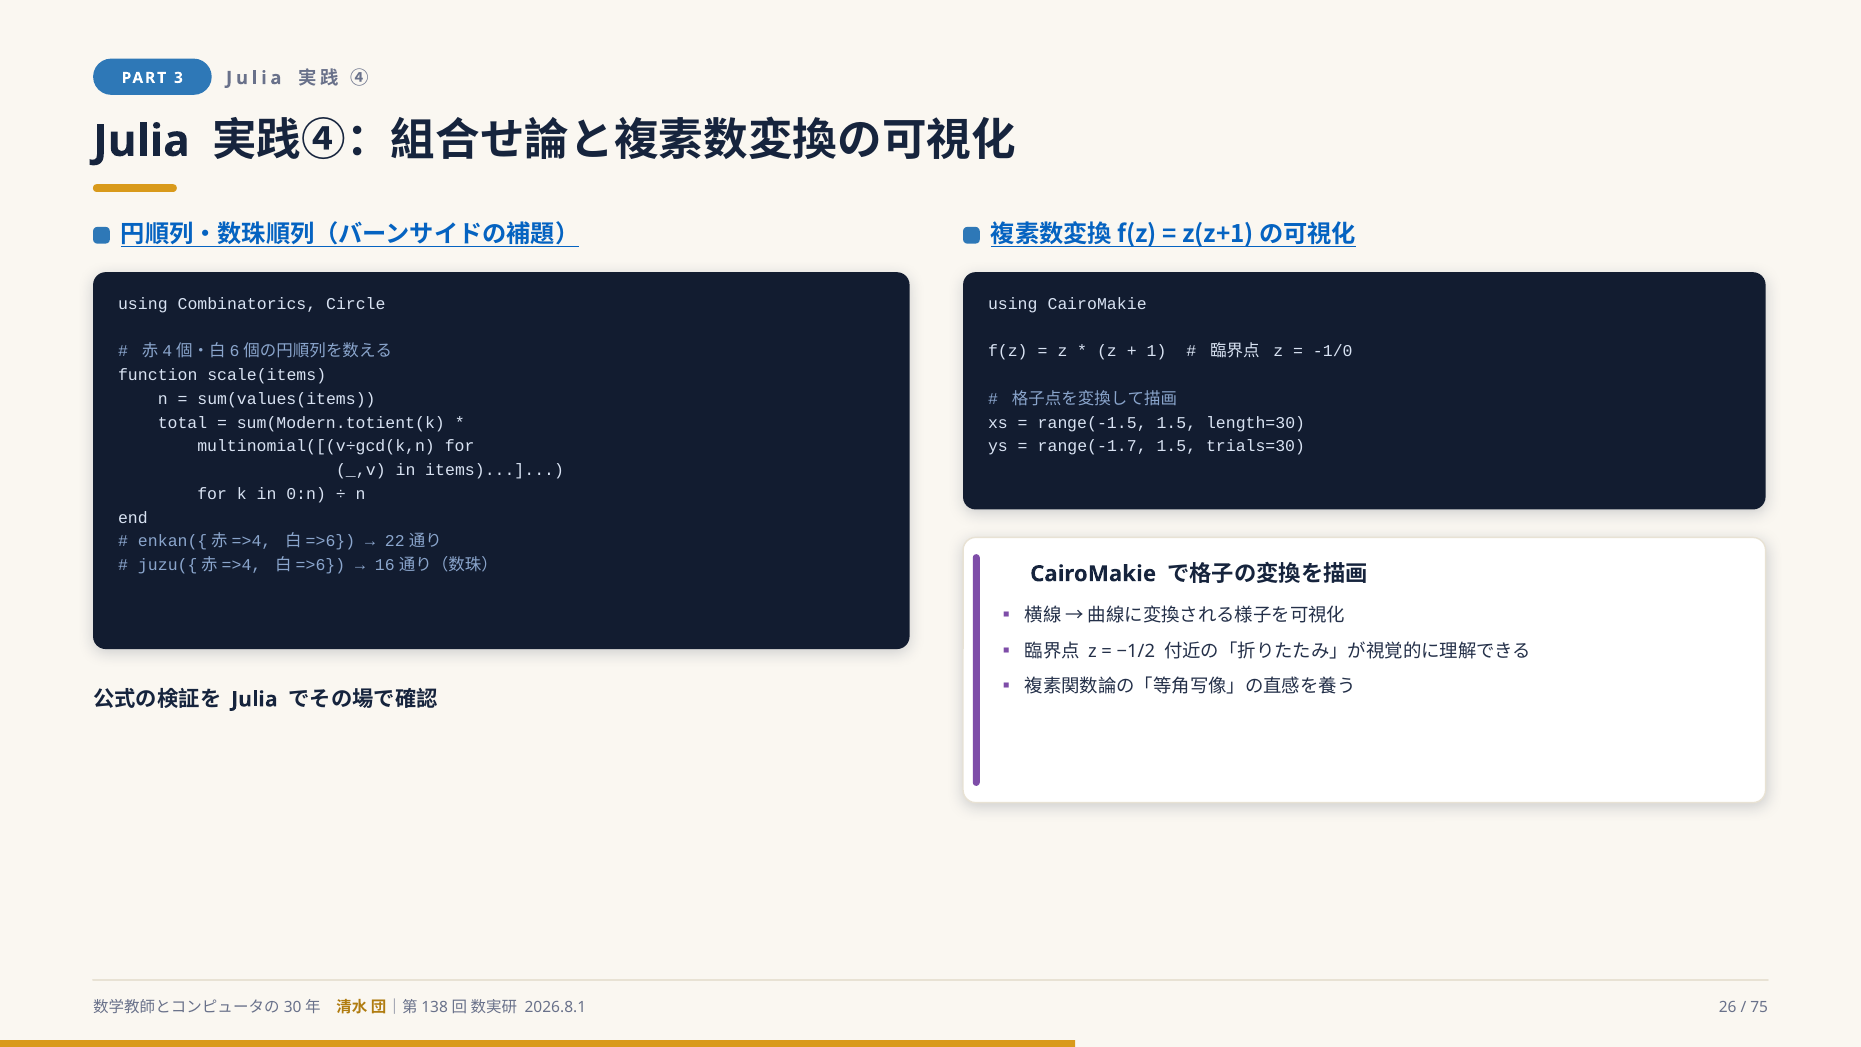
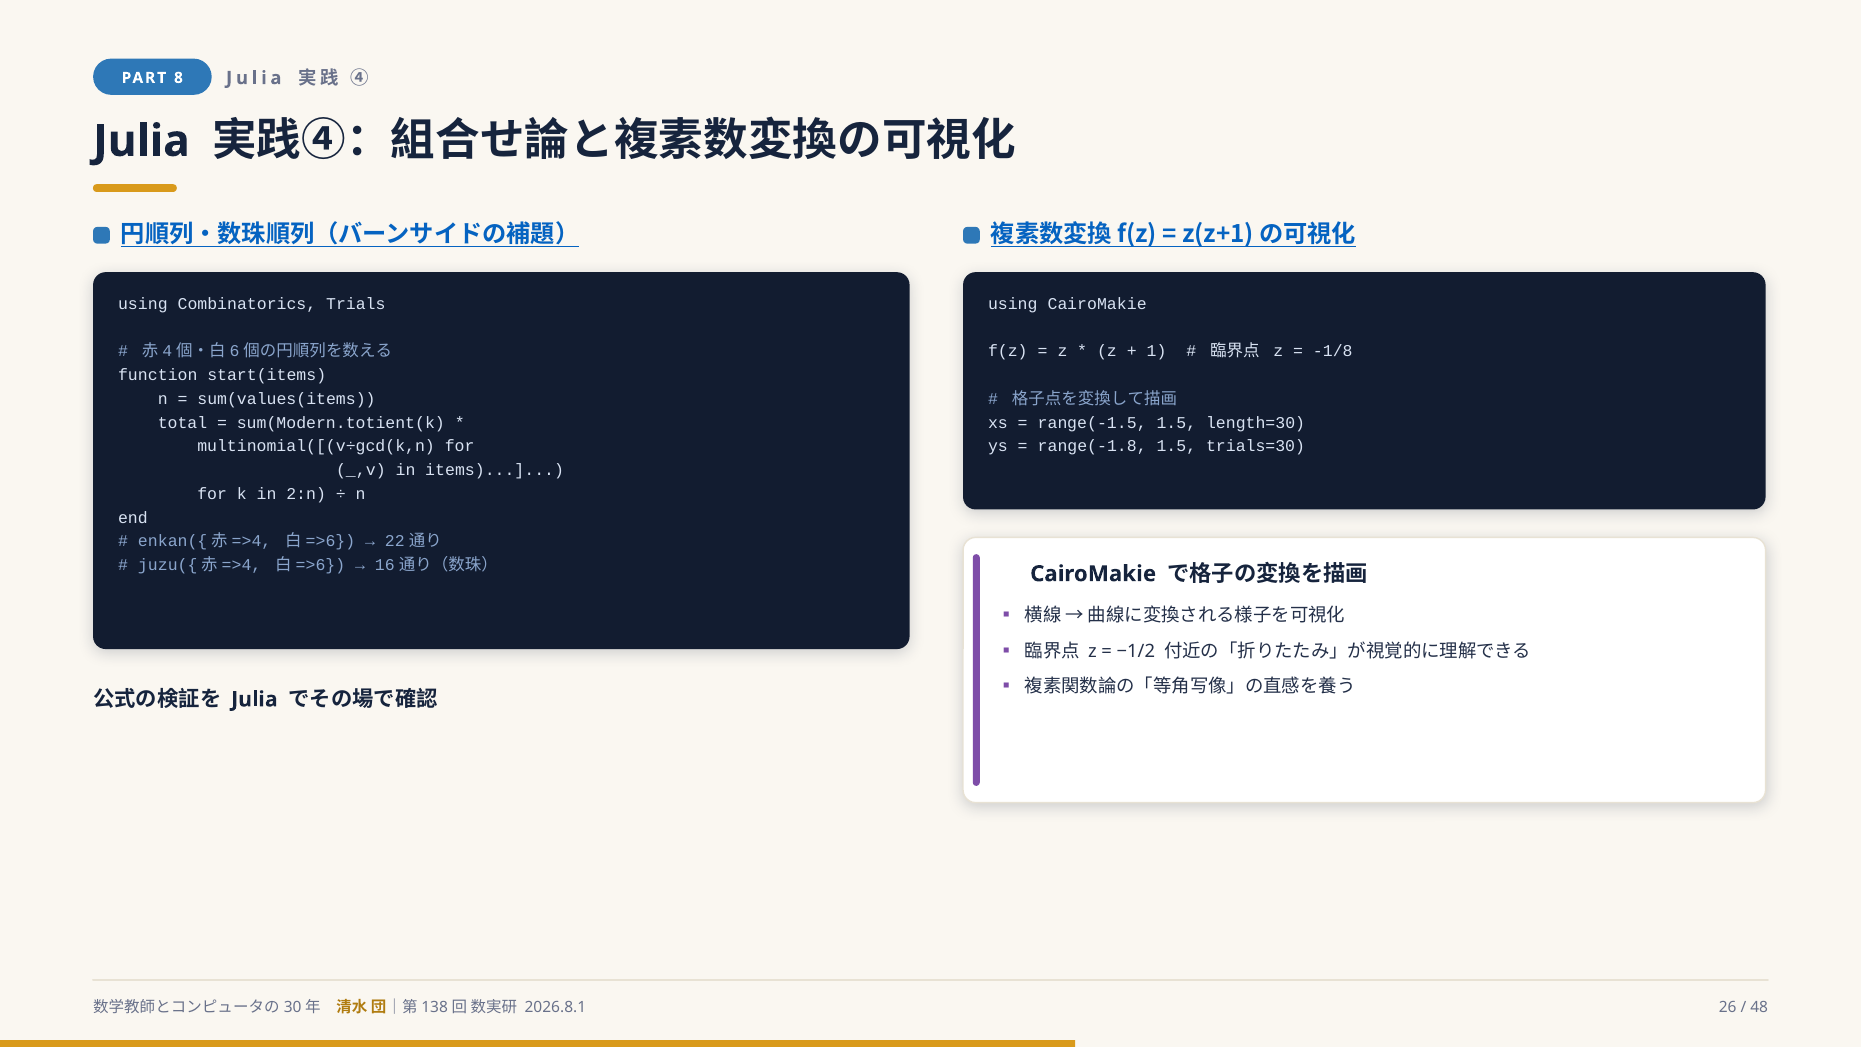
3: 3 -> 8 (178, 78)
Circle: Circle -> Trials (356, 304)
-1/0: -1/0 -> -1/8 (1333, 351)
scale(items: scale(items -> start(items (267, 375)
range(-1.7: range(-1.7 -> range(-1.8 (1092, 446)
0:n: 0:n -> 2:n (306, 494)
75: 75 -> 48 (1759, 1007)
